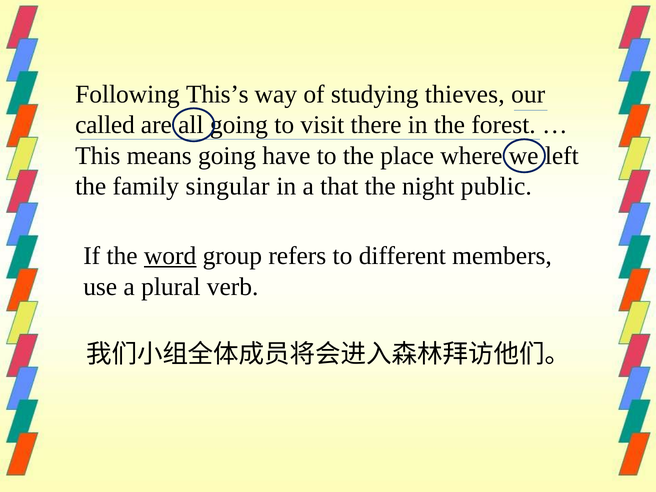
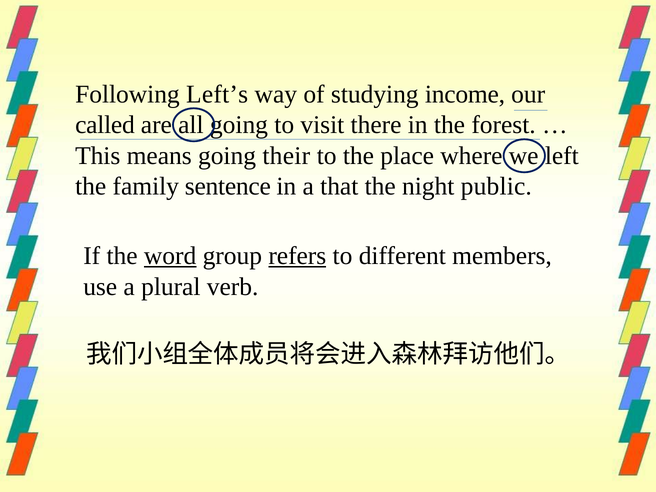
This’s: This’s -> Left’s (217, 94)
thieves: thieves -> income (465, 94)
have: have -> their (286, 156)
singular: singular -> sentence (228, 186)
refers underline: none -> present (297, 256)
